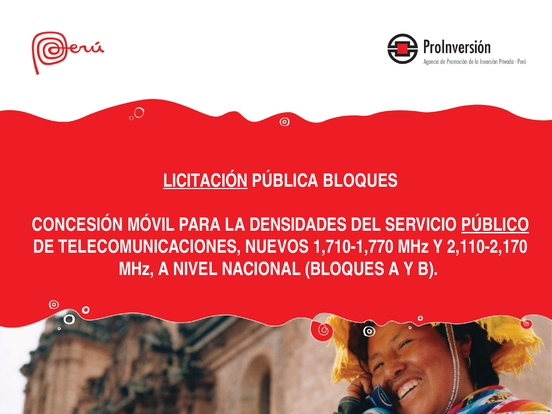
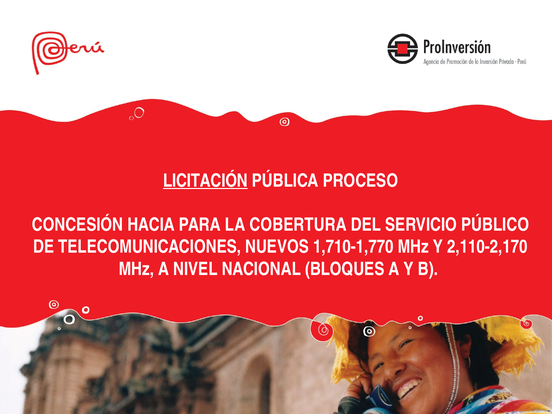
PÚBLICA BLOQUES: BLOQUES -> PROCESO (360, 181)
MÓVIL: MÓVIL -> HACIA (151, 225)
DENSIDADES: DENSIDADES -> COBERTURA (298, 225)
PÚBLICO underline: present -> none (495, 225)
